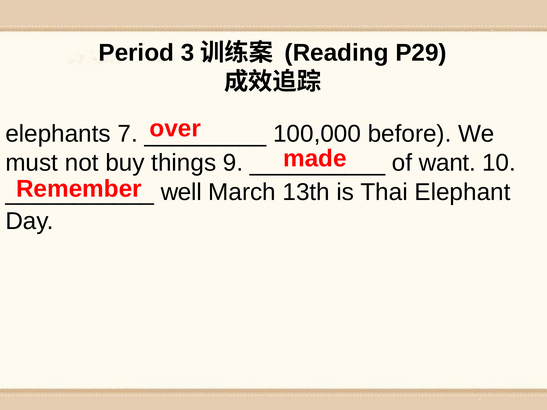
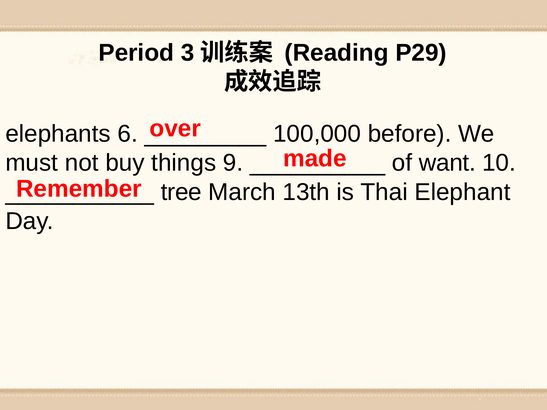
7: 7 -> 6 (128, 134)
well: well -> tree (181, 192)
